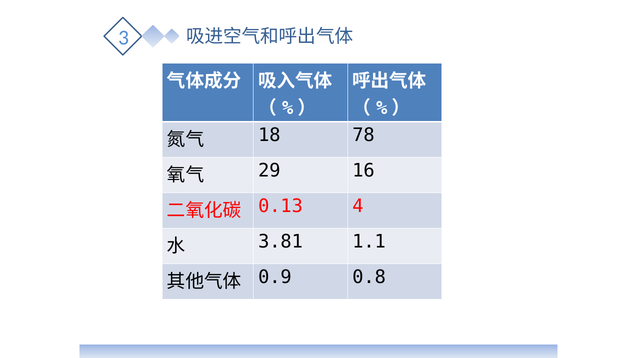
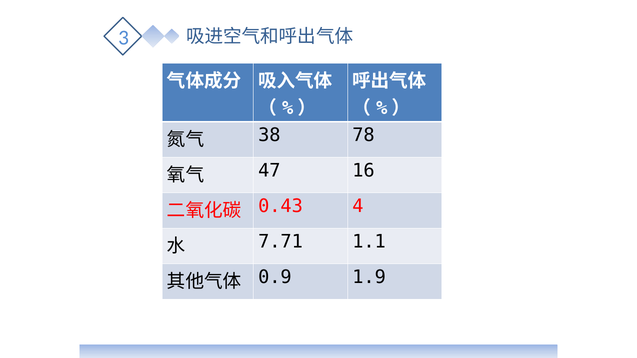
18: 18 -> 38 (269, 135)
29: 29 -> 47 (269, 171)
0.13: 0.13 -> 0.43 (281, 206)
3.81: 3.81 -> 7.71 (281, 242)
0.8: 0.8 -> 1.9 (369, 277)
